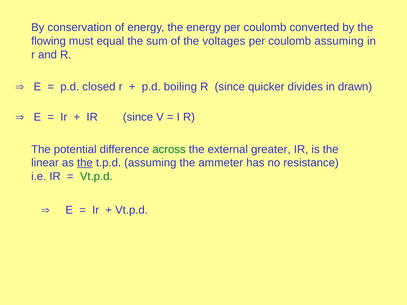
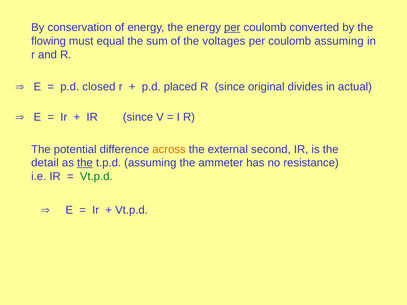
per underline: none -> present (232, 28)
boiling: boiling -> placed (180, 87)
quicker: quicker -> original (266, 87)
drawn: drawn -> actual (355, 87)
across colour: green -> orange (169, 149)
greater: greater -> second (271, 149)
linear: linear -> detail (45, 163)
